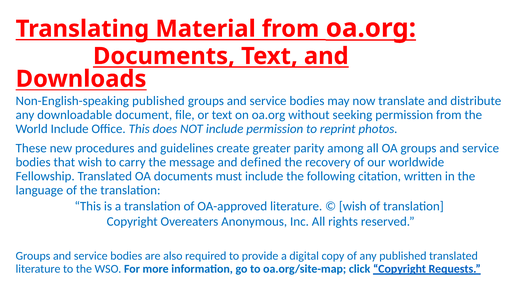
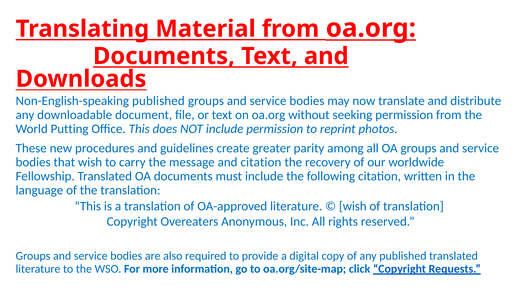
World Include: Include -> Putting (70, 129)
and defined: defined -> citation (261, 162)
